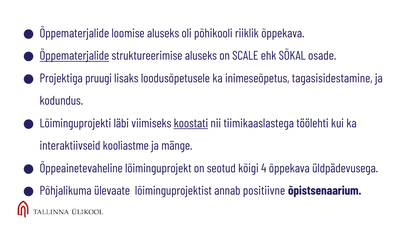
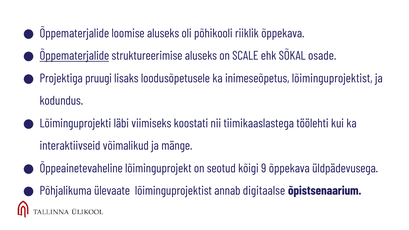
inimeseõpetus tagasisidestamine: tagasisidestamine -> lõiminguprojektist (332, 78)
koostati underline: present -> none (191, 123)
kooliastme: kooliastme -> võimalikud (126, 146)
4: 4 -> 9 (264, 168)
positiivne: positiivne -> digitaalse (264, 191)
